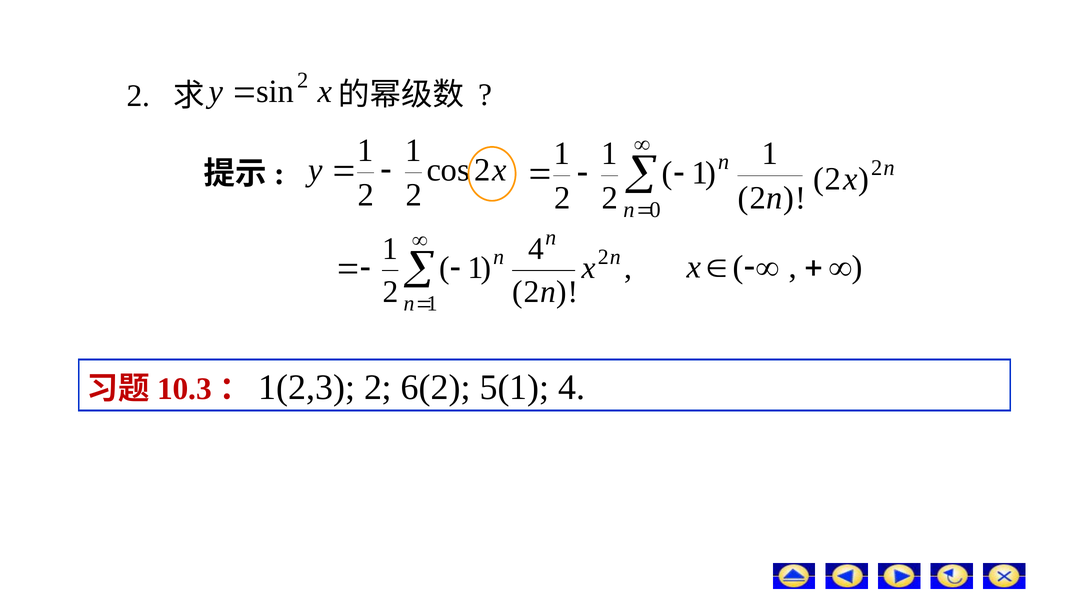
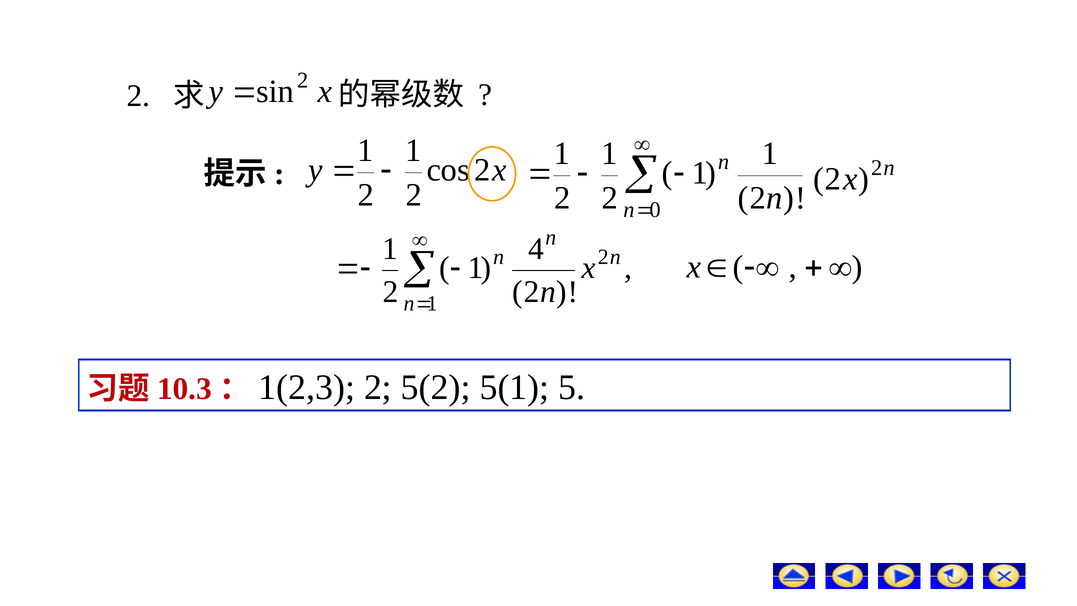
6(2: 6(2 -> 5(2 (436, 387)
5(1 4: 4 -> 5 (572, 387)
